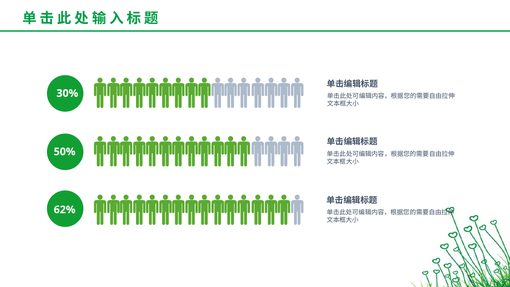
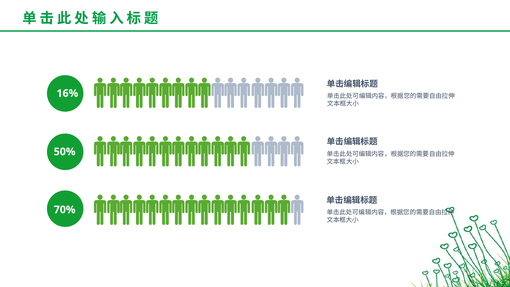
30%: 30% -> 16% (67, 93)
62%: 62% -> 70% (65, 210)
